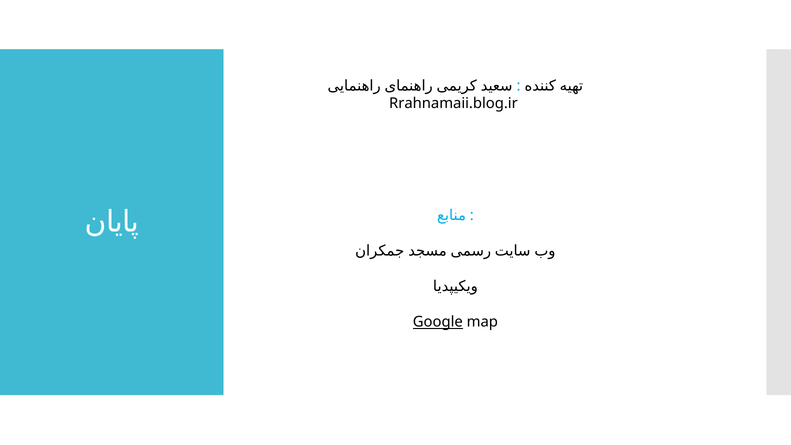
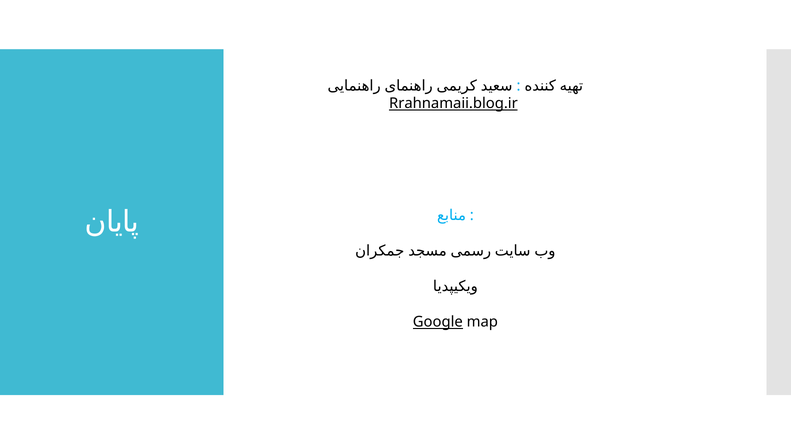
Rrahnamaii.blog.ir underline: none -> present (453, 104)
